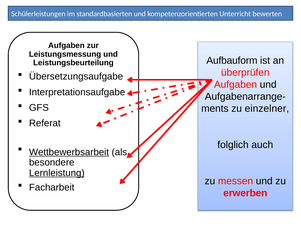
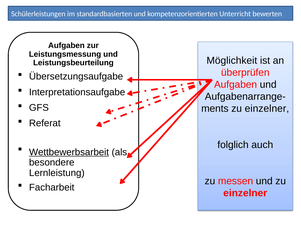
Aufbauform: Aufbauform -> Möglichkeit (232, 60)
Lernleistung underline: present -> none (57, 173)
erwerben: erwerben -> einzelner (245, 193)
